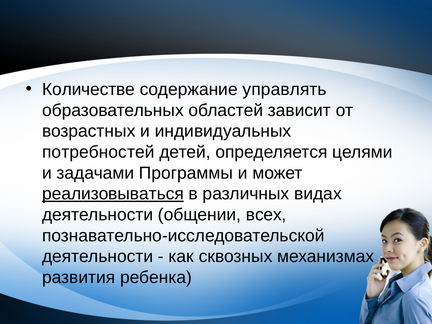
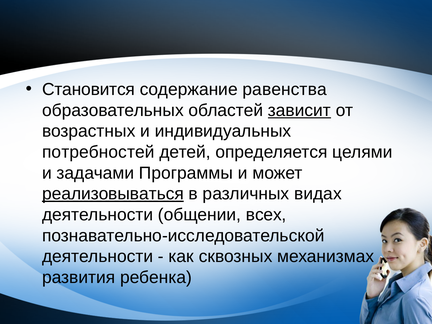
Количестве: Количестве -> Становится (89, 89)
управлять: управлять -> равенства (285, 89)
зависит underline: none -> present (299, 110)
